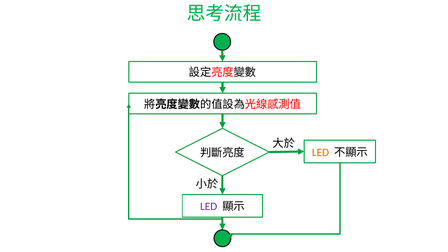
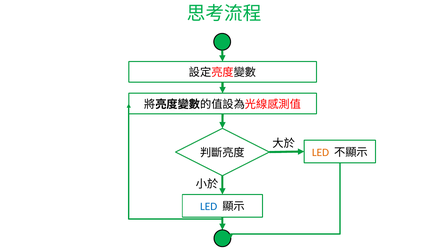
LED colour: purple -> blue (209, 207)
